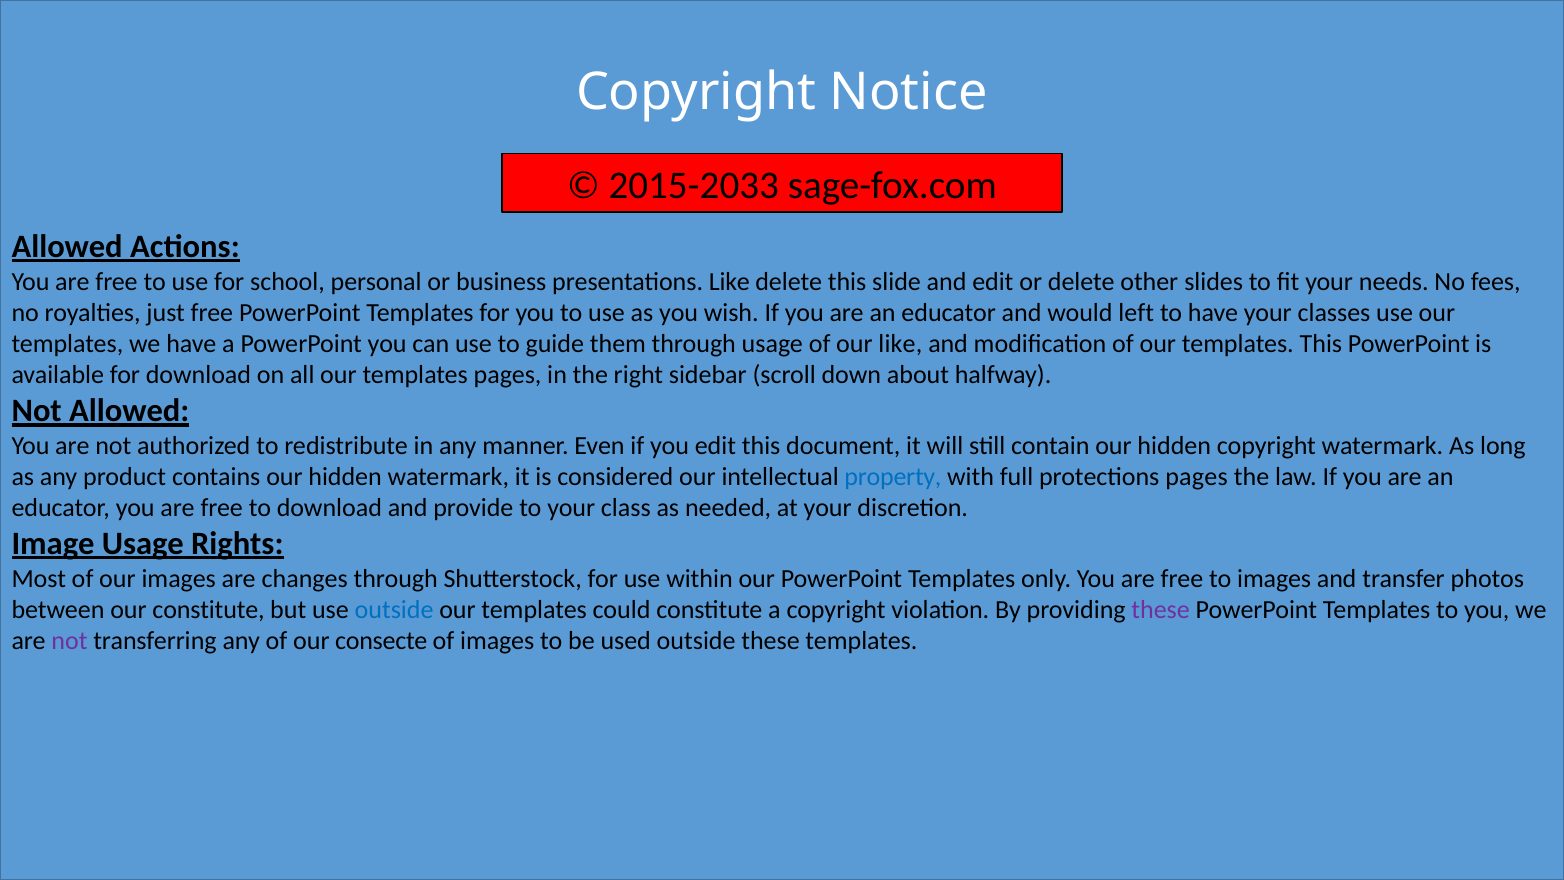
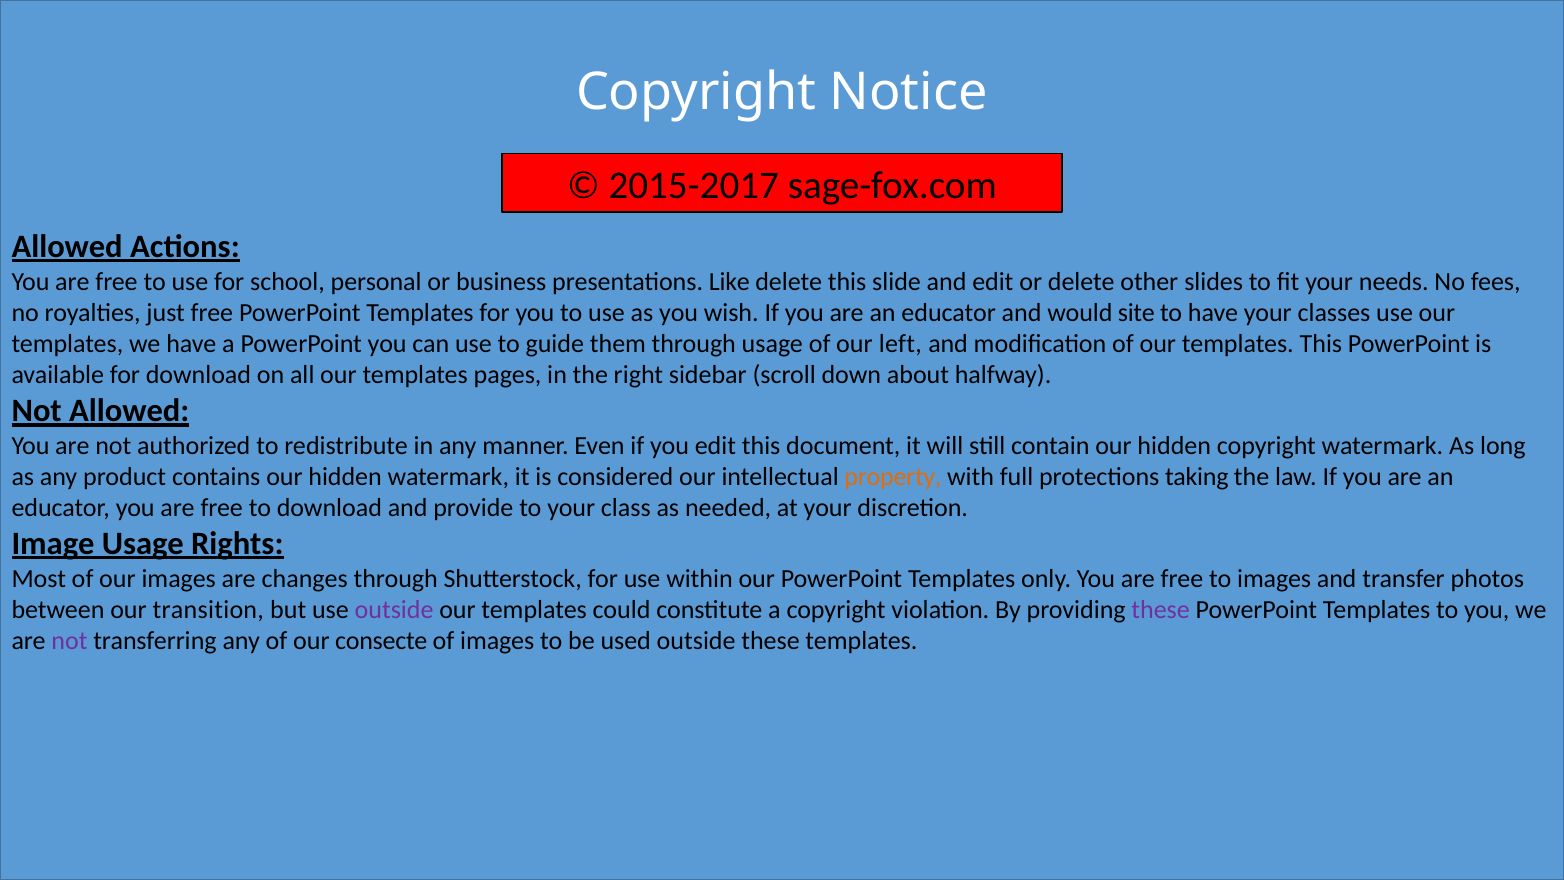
2015-2033: 2015-2033 -> 2015-2017 (694, 186)
left: left -> site (1136, 313)
our like: like -> left (900, 344)
property colour: blue -> orange (893, 477)
protections pages: pages -> taking (1197, 477)
our constitute: constitute -> transition (208, 610)
outside colour: blue -> purple (394, 610)
